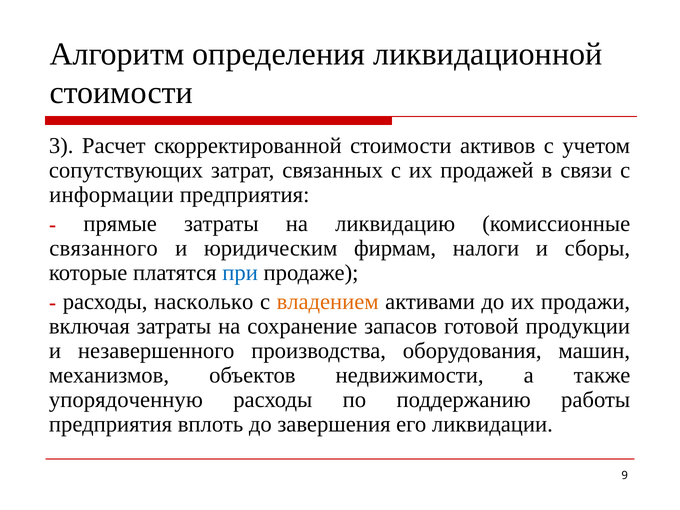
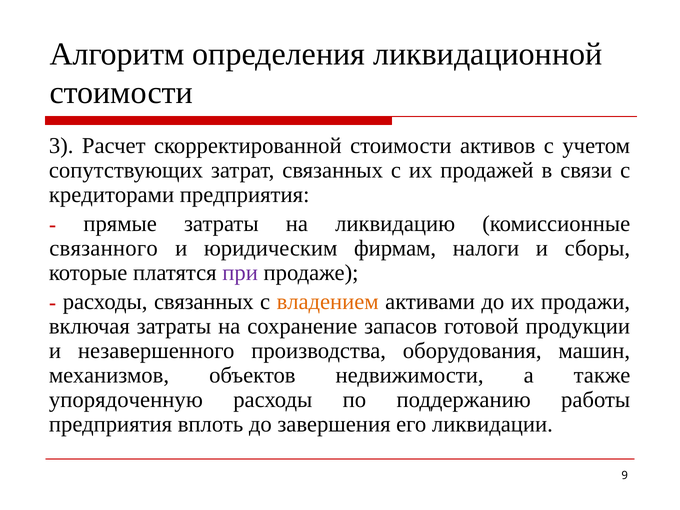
информации: информации -> кредиторами (112, 195)
при colour: blue -> purple (240, 273)
расходы насколько: насколько -> связанных (204, 302)
